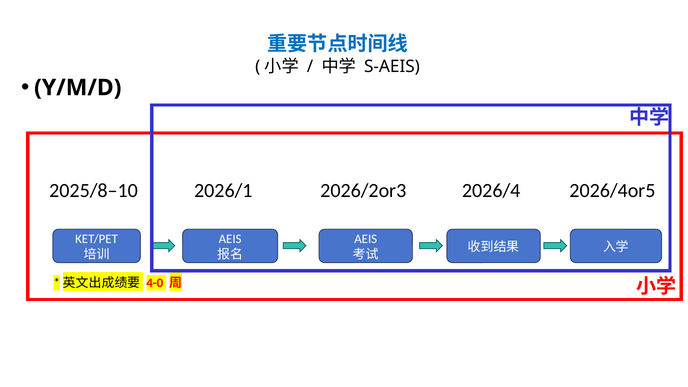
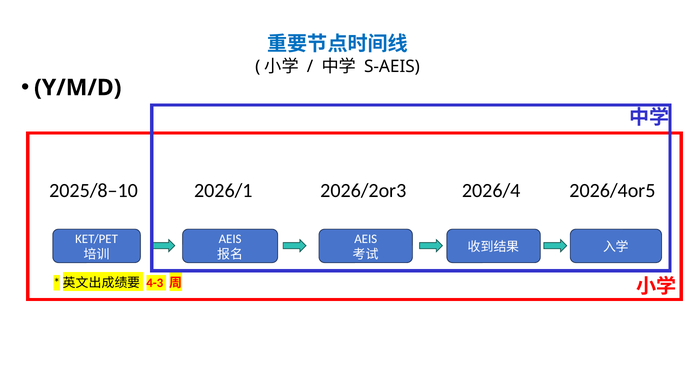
4-0: 4-0 -> 4-3 (155, 283)
